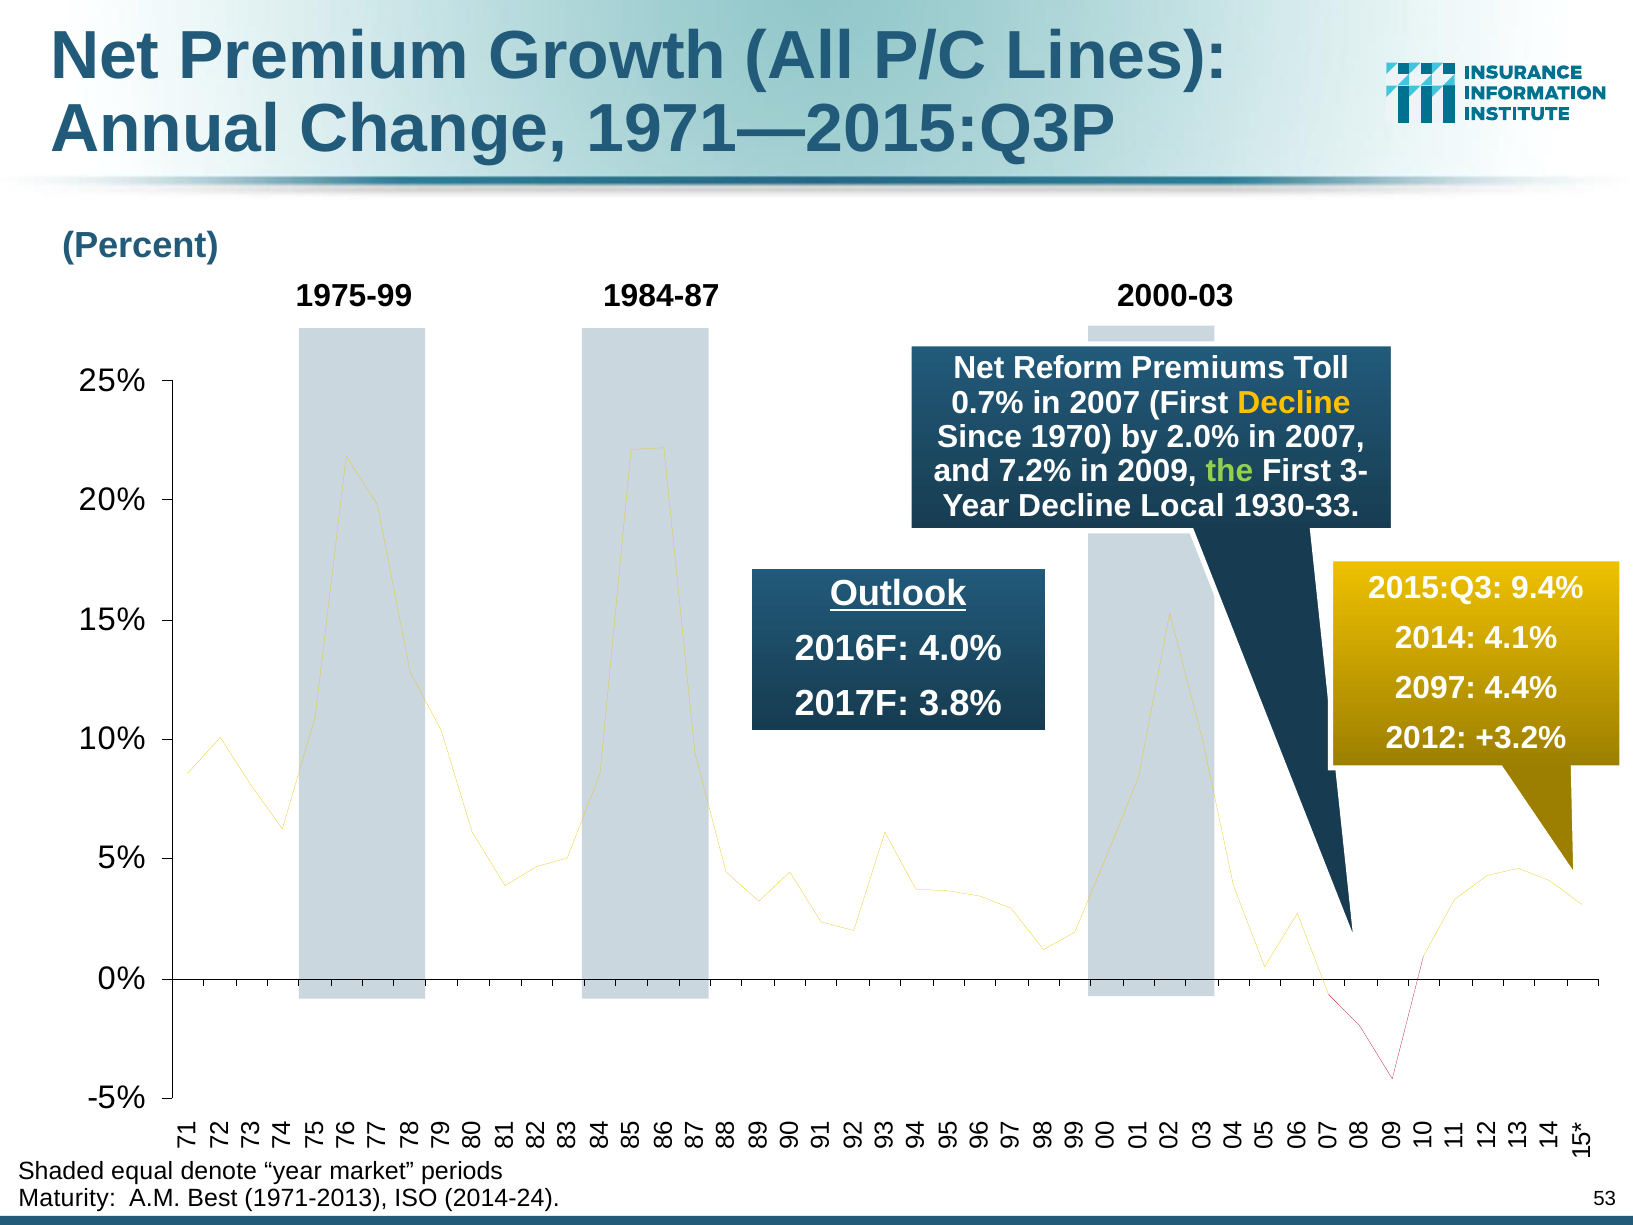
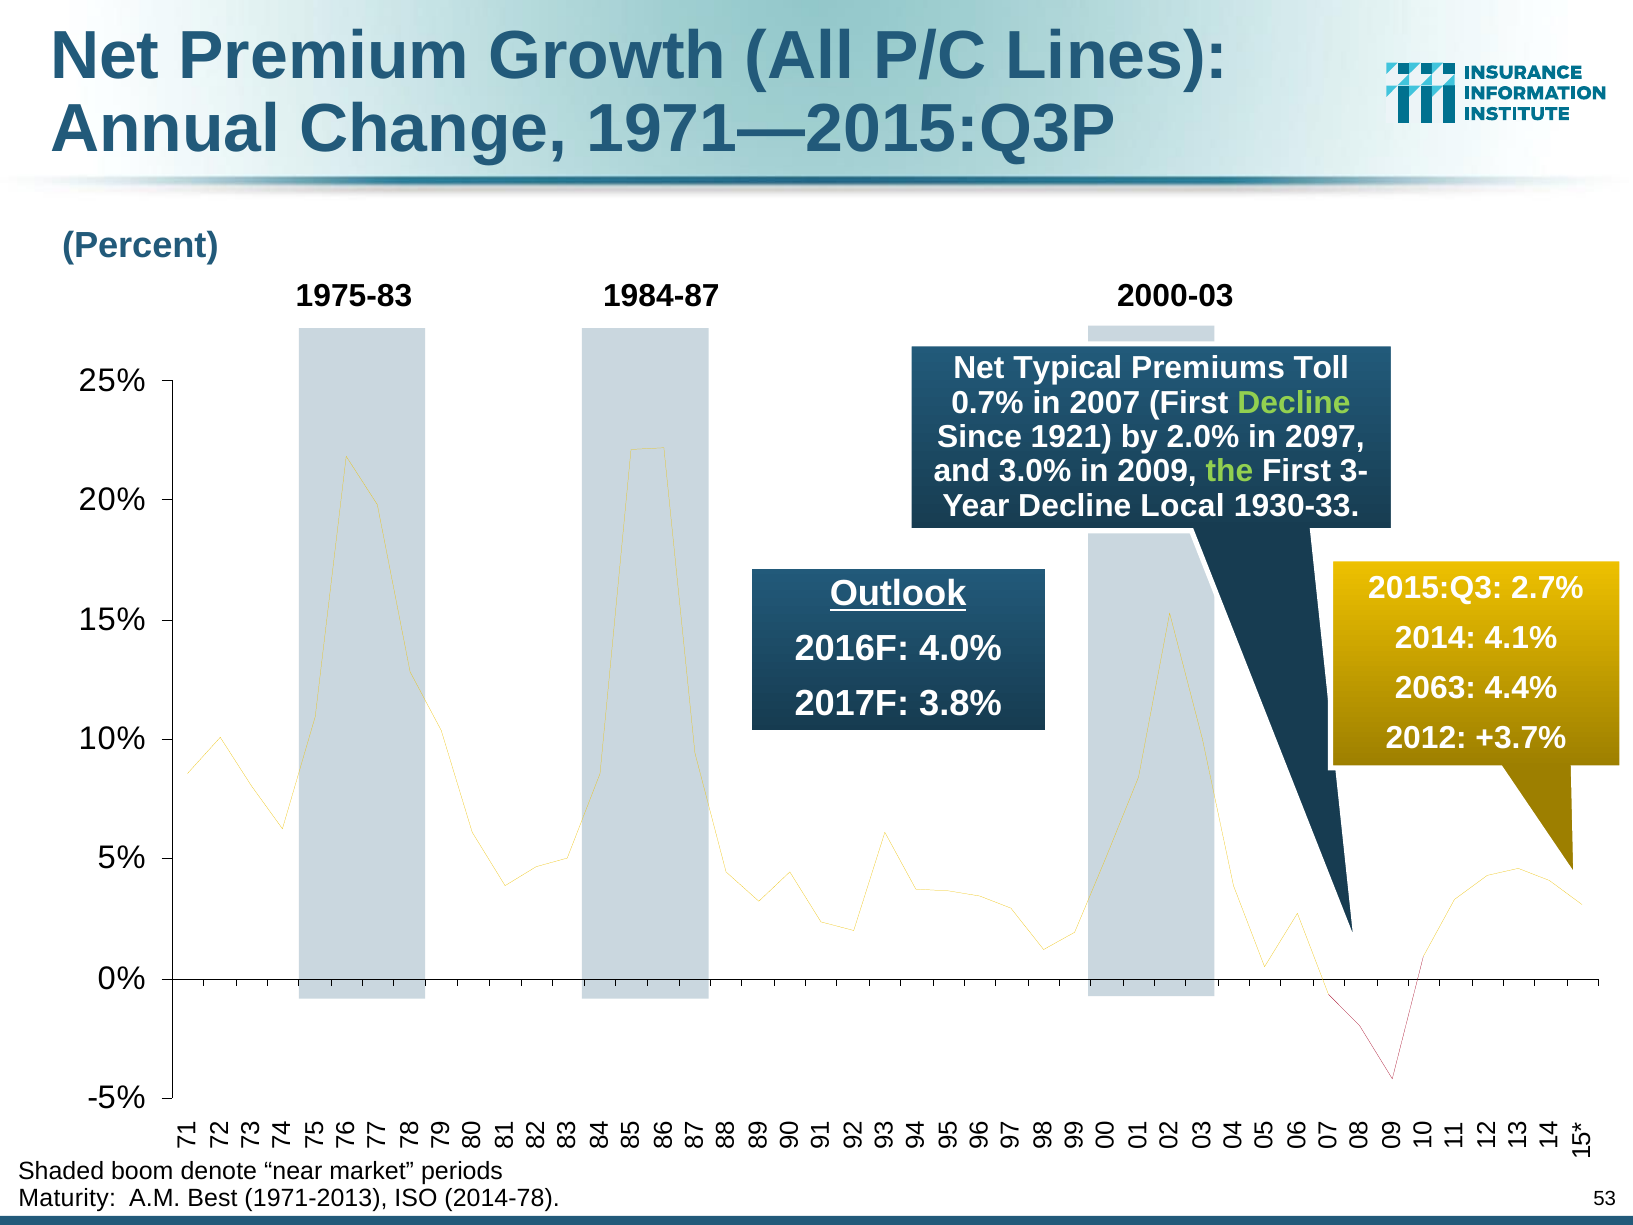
1975-99: 1975-99 -> 1975-83 (354, 296)
Reform: Reform -> Typical (1068, 368)
Decline colour: yellow -> light green (1294, 403)
1970: 1970 -> 1921 (1071, 437)
2.0% in 2007: 2007 -> 2097 (1325, 437)
7.2%: 7.2% -> 3.0% (1035, 471)
9.4%: 9.4% -> 2.7% (1547, 588)
2097: 2097 -> 2063 (1435, 688)
+3.2%: +3.2% -> +3.7% (1521, 738)
equal: equal -> boom (142, 1171)
denote year: year -> near (293, 1171)
2014-24: 2014-24 -> 2014-78 (502, 1198)
